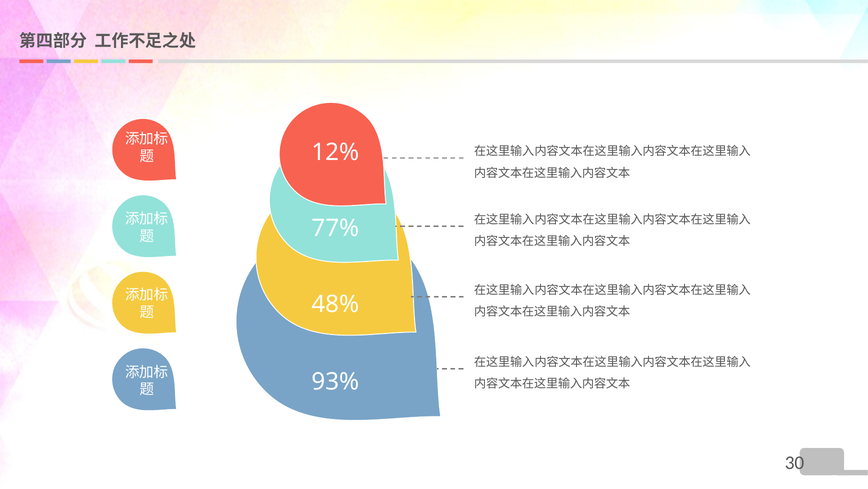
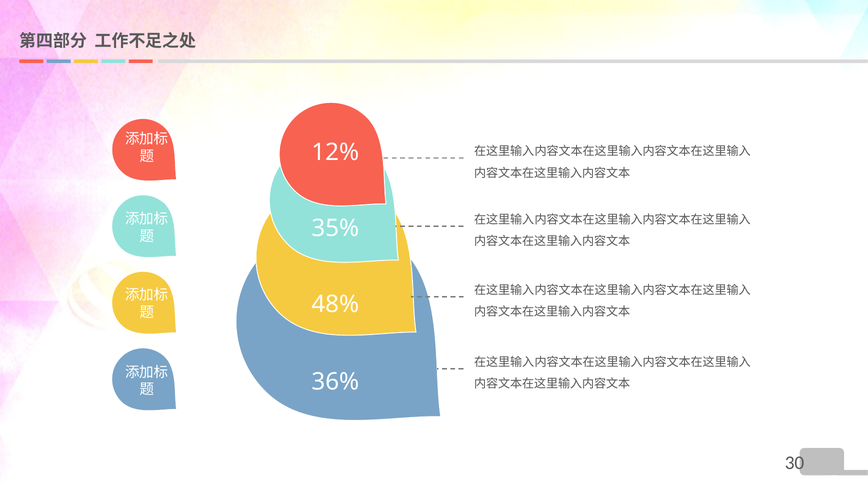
77%: 77% -> 35% (335, 228)
93%: 93% -> 36% (335, 381)
